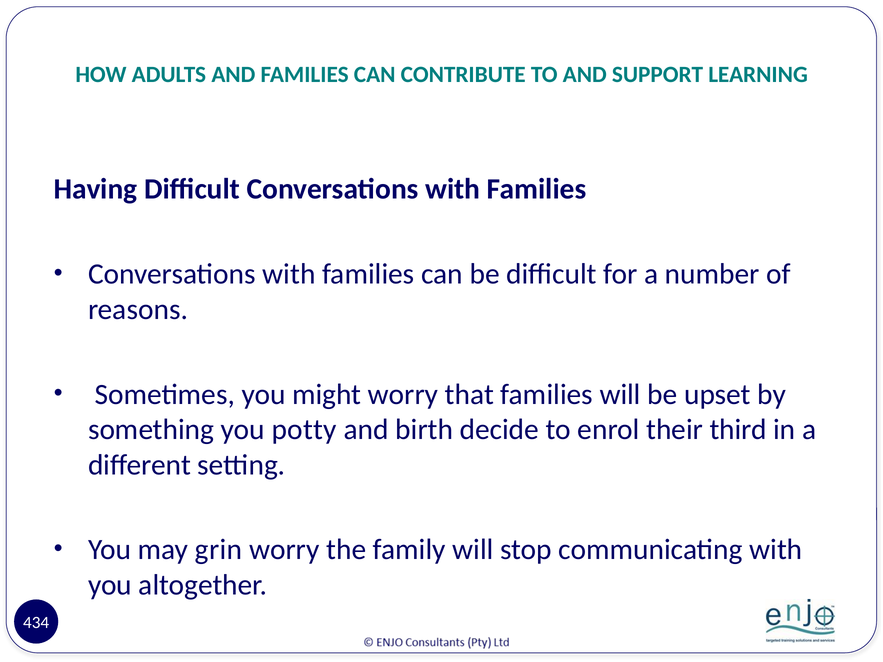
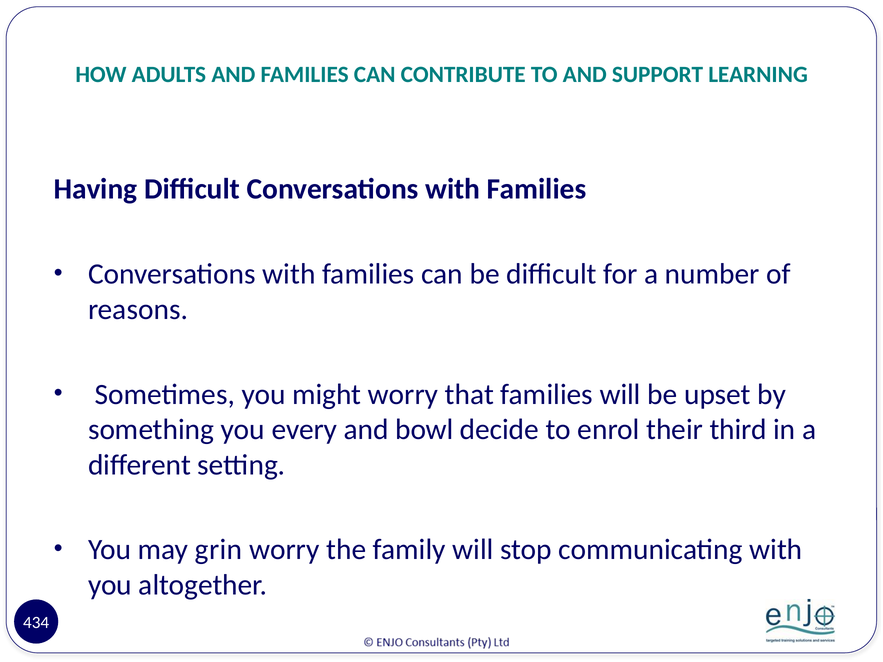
potty: potty -> every (304, 430)
birth: birth -> bowl (424, 430)
